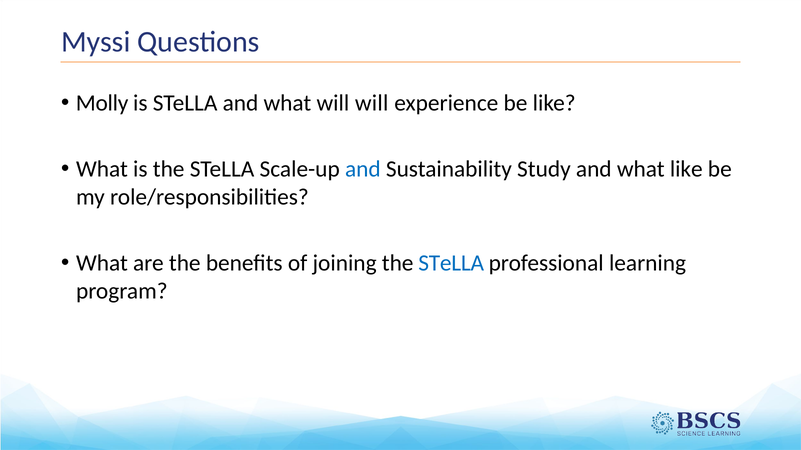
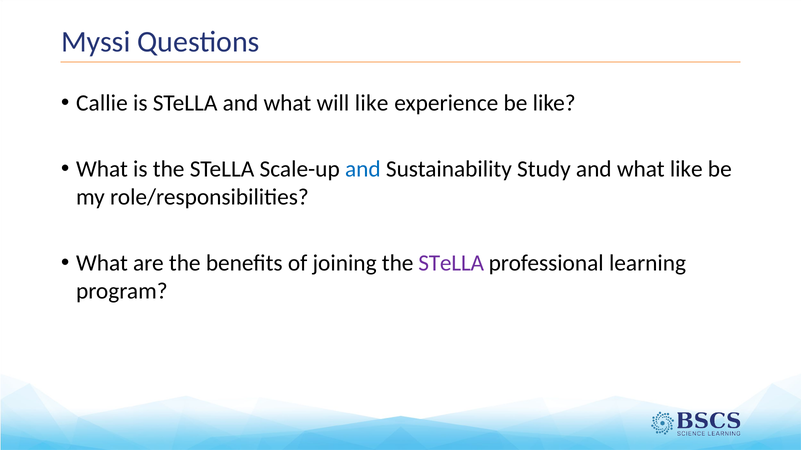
Molly: Molly -> Callie (102, 103)
will will: will -> like (372, 103)
STeLLA colour: blue -> purple (451, 264)
